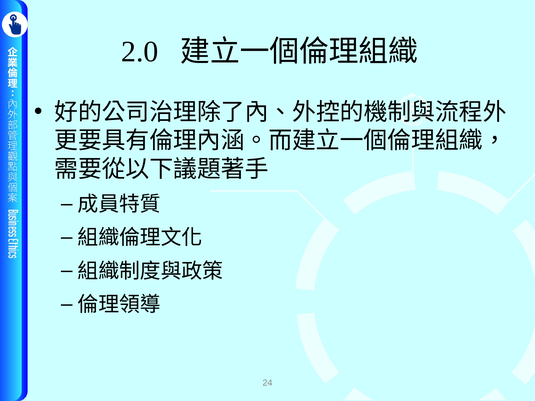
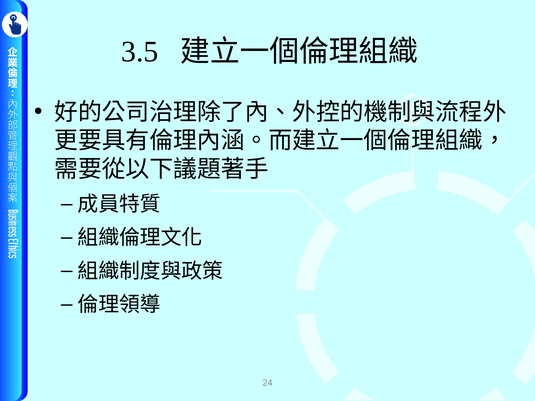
2.0: 2.0 -> 3.5 (140, 52)
